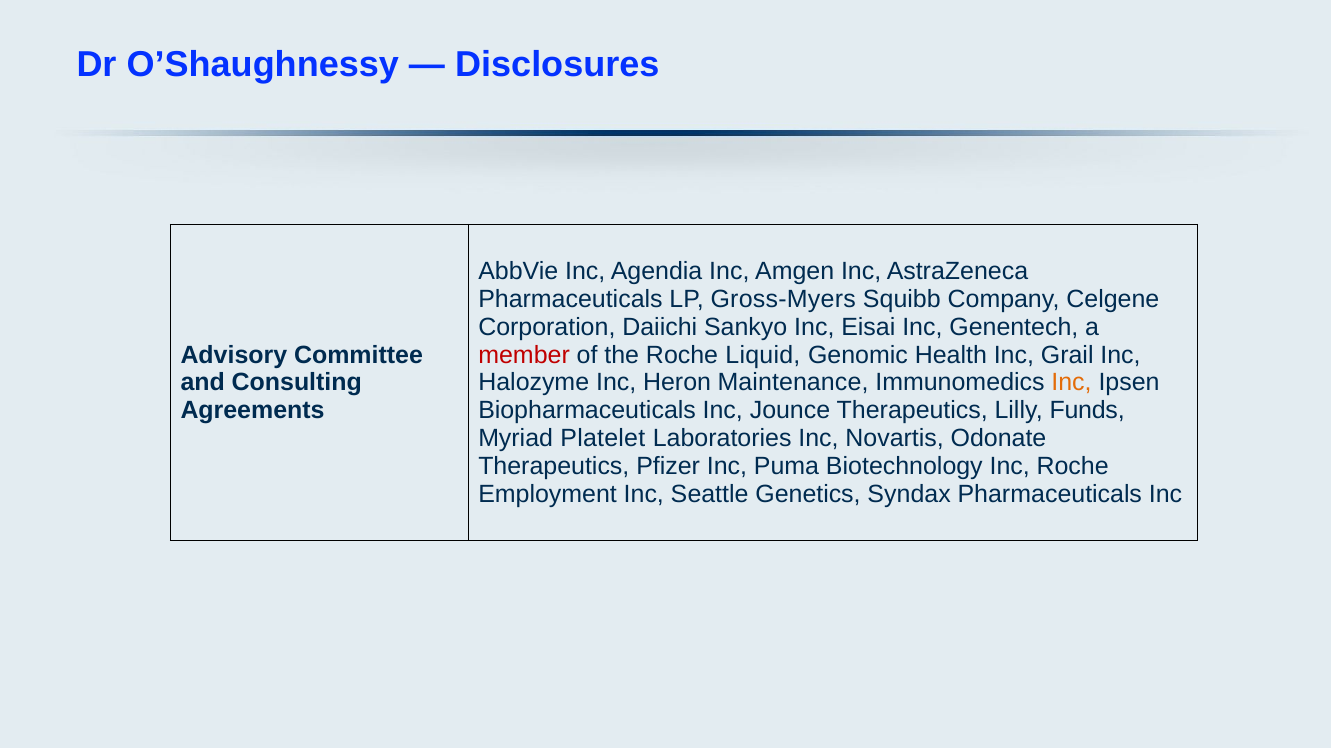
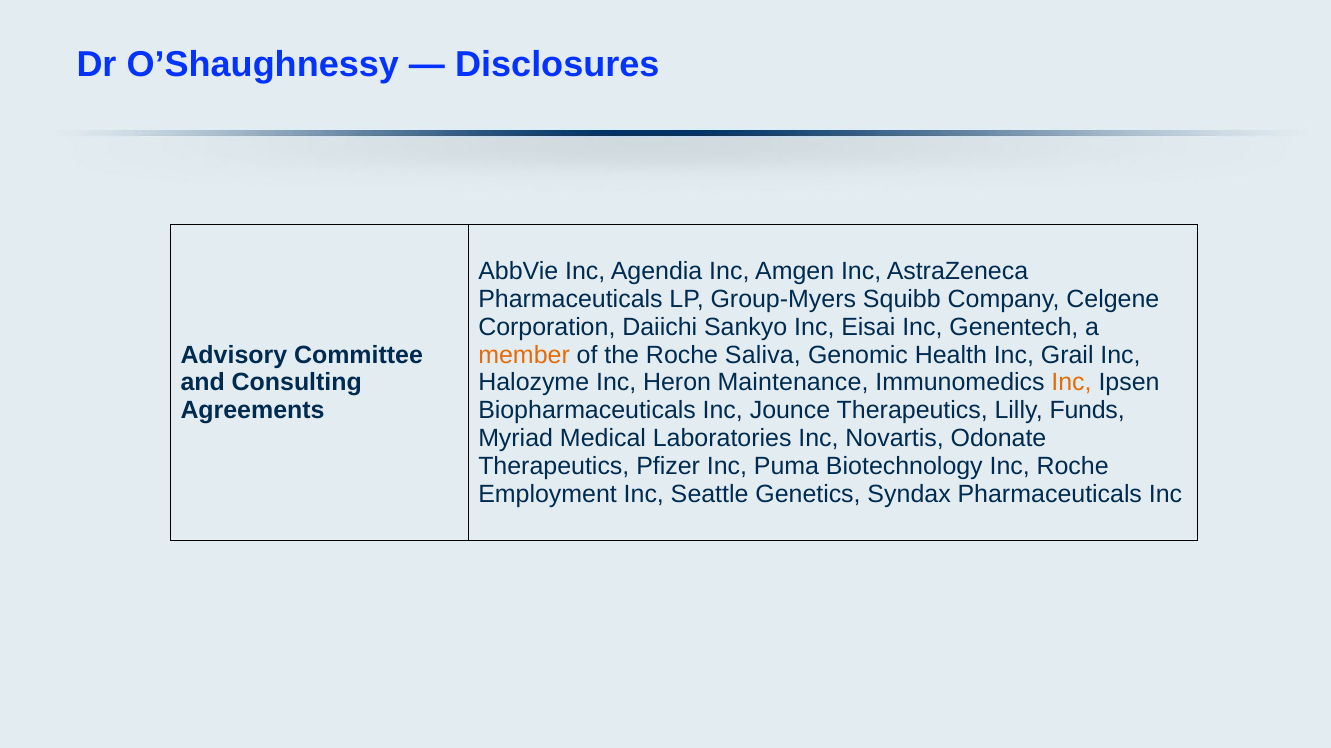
Gross-Myers: Gross-Myers -> Group-Myers (783, 299)
member colour: red -> orange (524, 355)
Liquid: Liquid -> Saliva (763, 355)
Platelet: Platelet -> Medical (603, 439)
